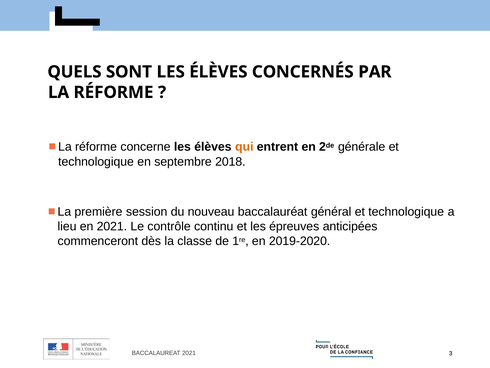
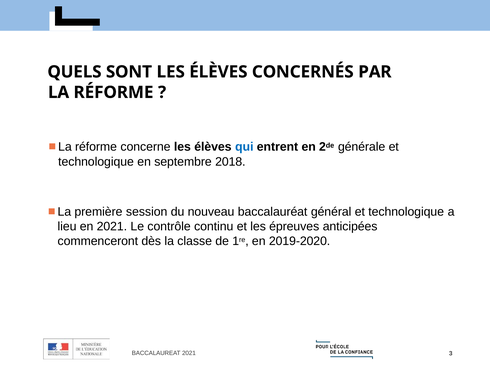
qui colour: orange -> blue (244, 147)
